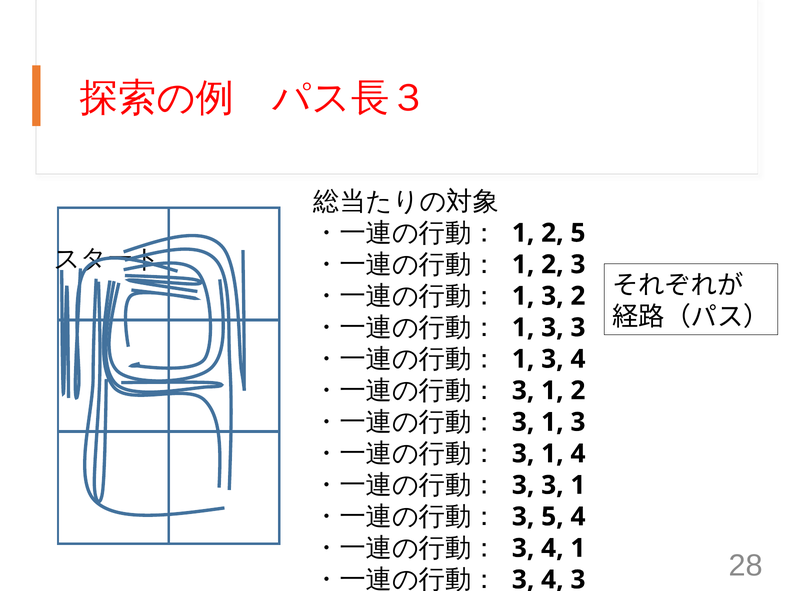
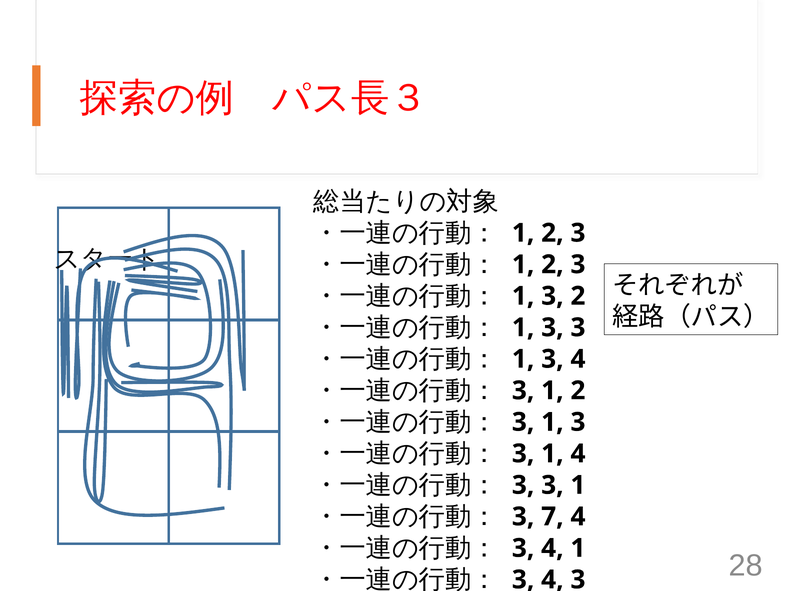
5: 5 -> 3 (578, 233)
3 5: 5 -> 7 (552, 517)
